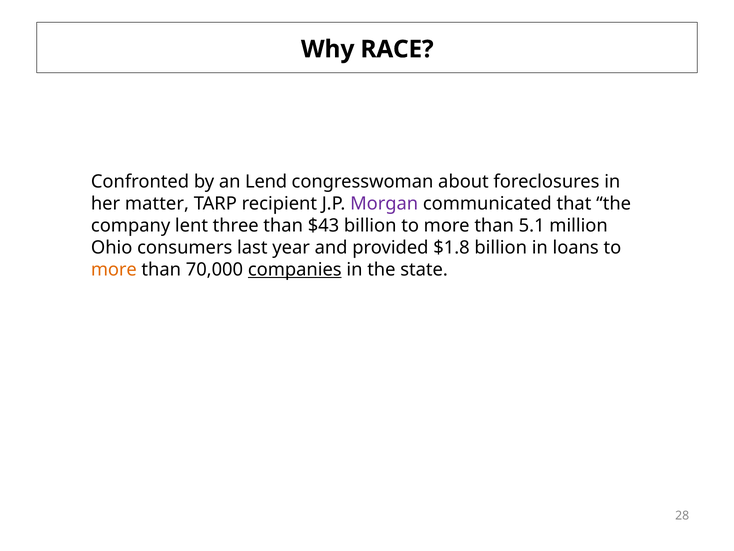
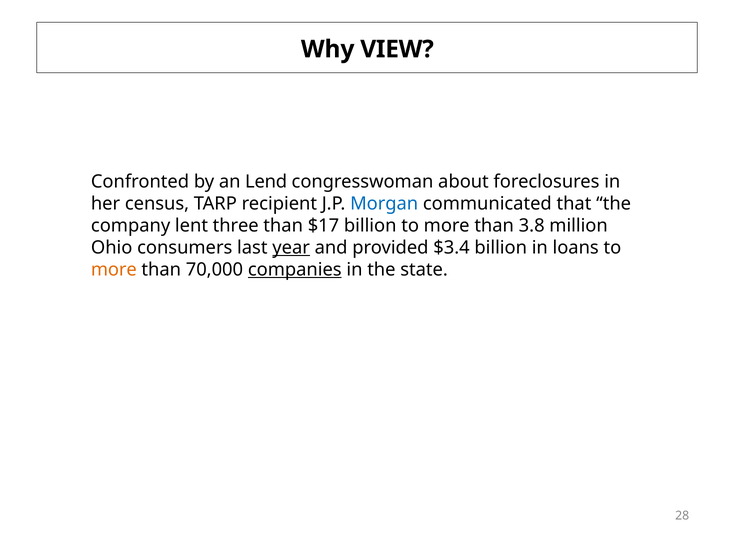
RACE: RACE -> VIEW (397, 49)
matter: matter -> census (157, 203)
Morgan colour: purple -> blue (384, 203)
$43: $43 -> $17 (323, 225)
5.1: 5.1 -> 3.8 (532, 225)
year underline: none -> present (291, 247)
$1.8: $1.8 -> $3.4 (451, 247)
